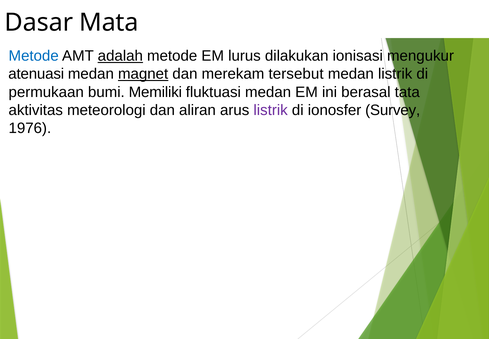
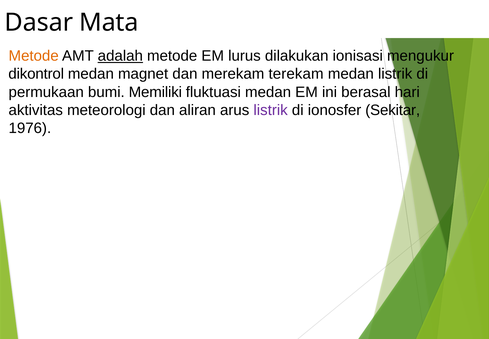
Metode colour: blue -> orange (34, 56)
atenuasi: atenuasi -> dikontrol (36, 74)
magnet underline: present -> none (143, 74)
tersebut: tersebut -> terekam (296, 74)
tata: tata -> hari (407, 92)
Survey: Survey -> Sekitar (393, 110)
